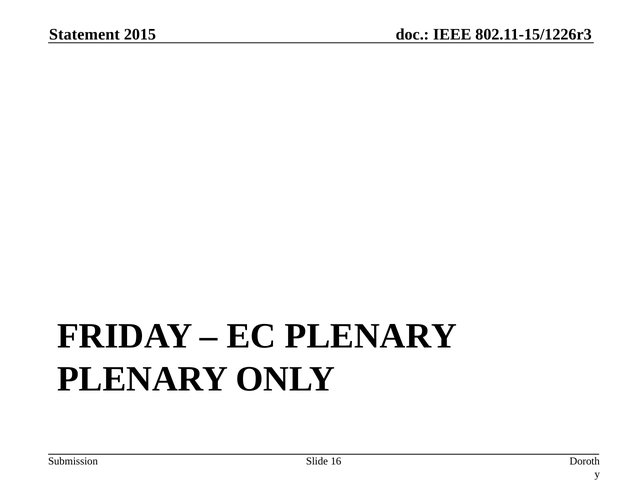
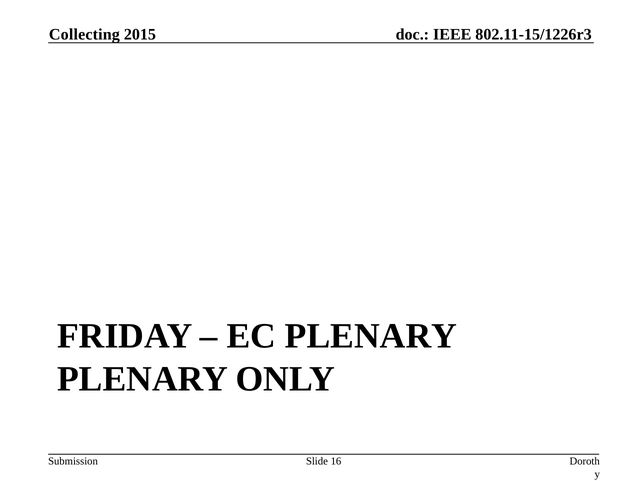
Statement: Statement -> Collecting (84, 34)
